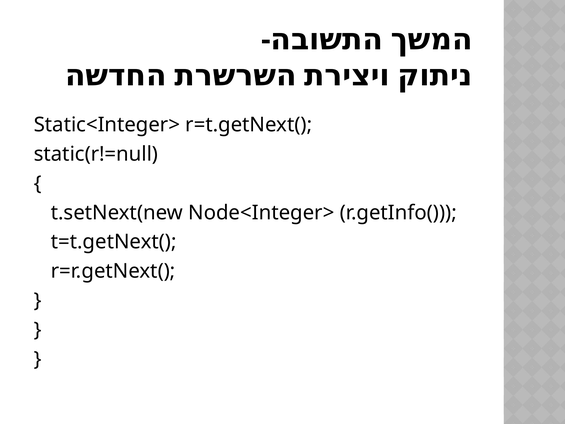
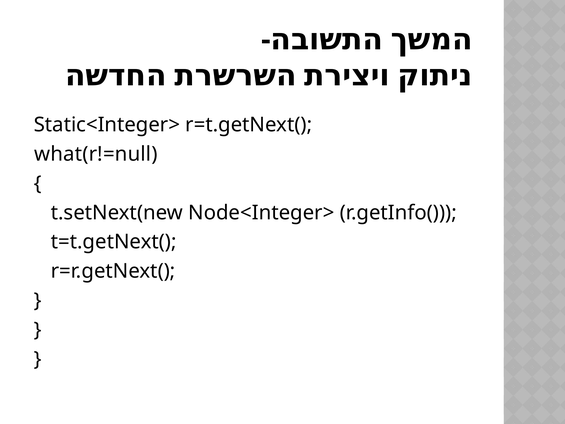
static(r!=null: static(r!=null -> what(r!=null (96, 154)
